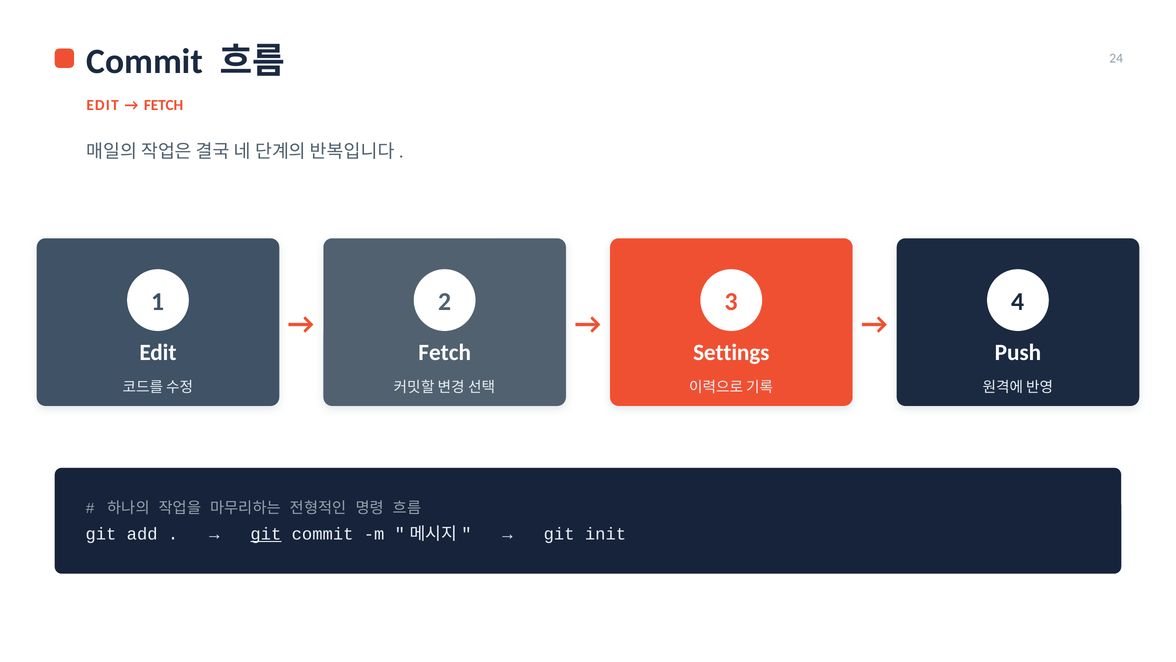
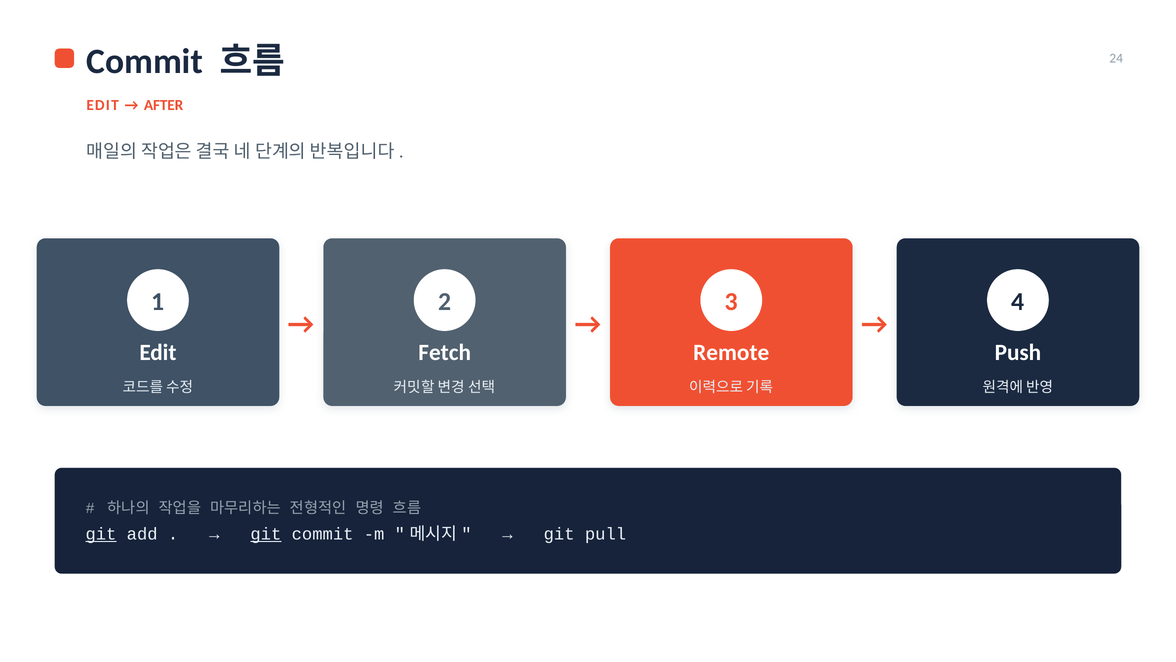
FETCH: FETCH -> AFTER (164, 105)
Settings: Settings -> Remote (731, 352)
git underline: none -> present (101, 534)
init: init -> pull (606, 534)
